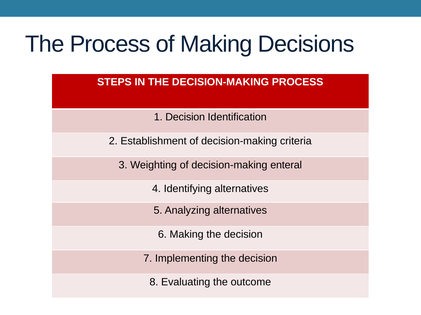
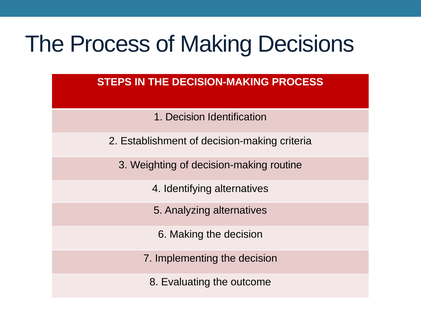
enteral: enteral -> routine (286, 165)
